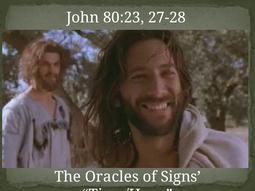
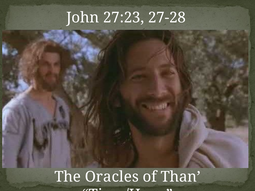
80:23: 80:23 -> 27:23 (124, 18)
Signs: Signs -> Than (181, 177)
